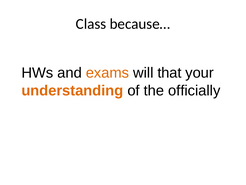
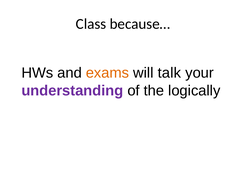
that: that -> talk (169, 73)
understanding colour: orange -> purple (72, 90)
officially: officially -> logically (194, 90)
